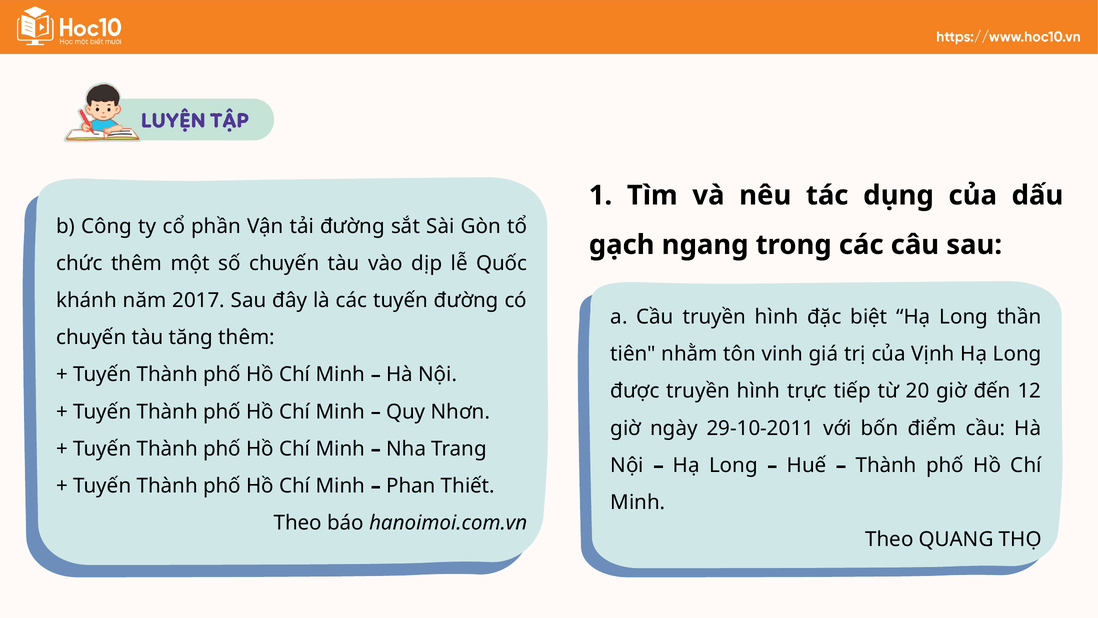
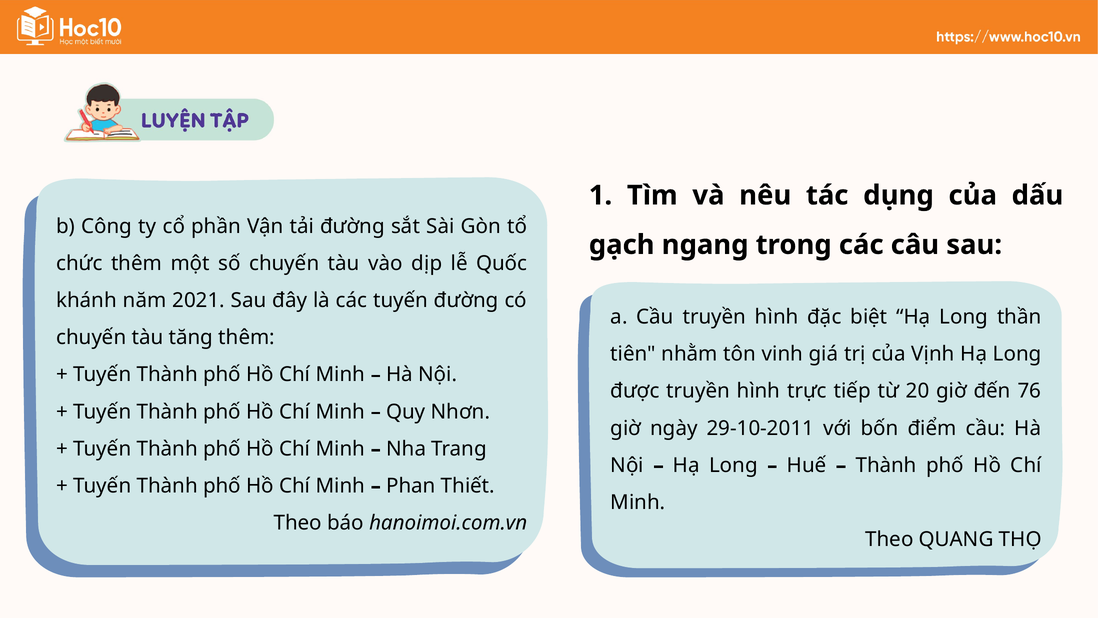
2017: 2017 -> 2021 (199, 300)
12: 12 -> 76 (1029, 391)
